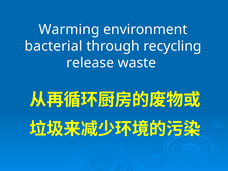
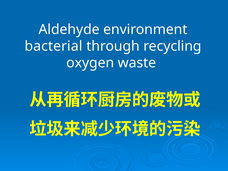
Warming: Warming -> Aldehyde (69, 29)
release: release -> oxygen (90, 63)
